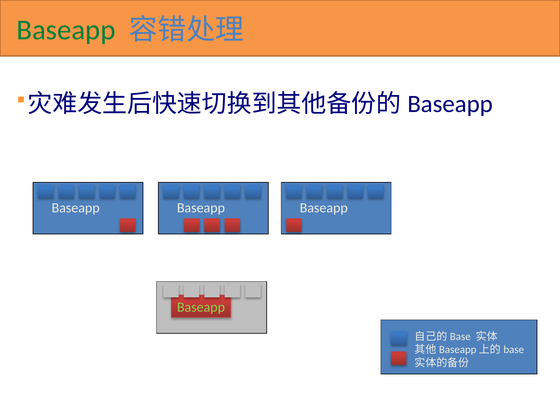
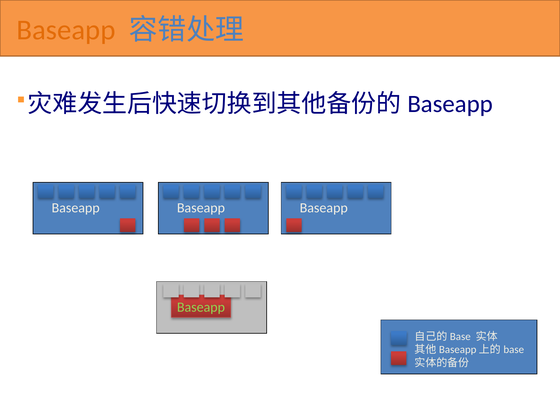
Baseapp colour: green -> orange (66, 30)
